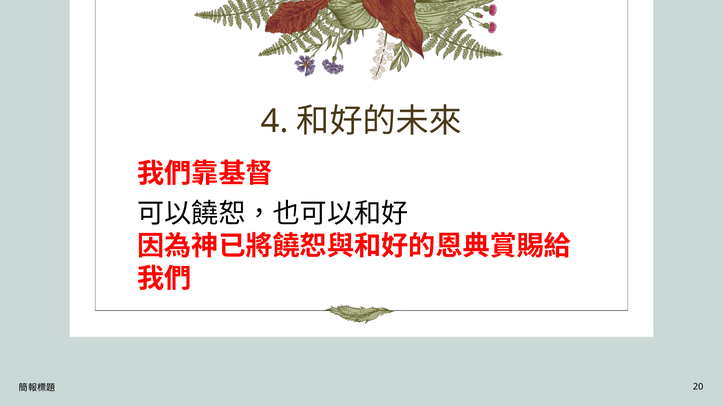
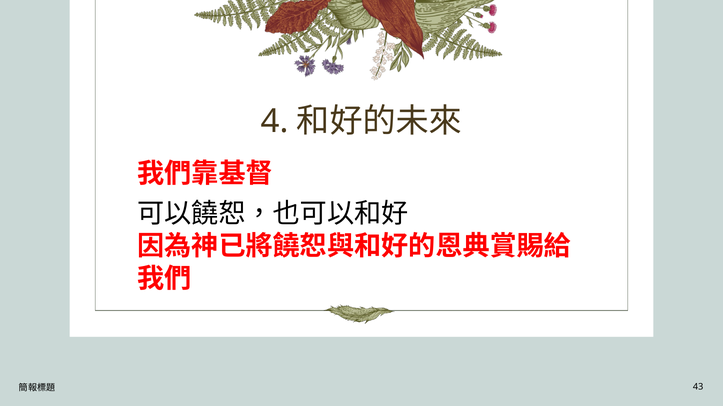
20: 20 -> 43 (698, 388)
